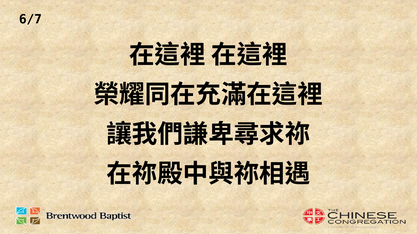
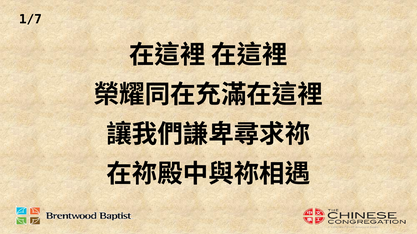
6/7: 6/7 -> 1/7 (30, 19)
